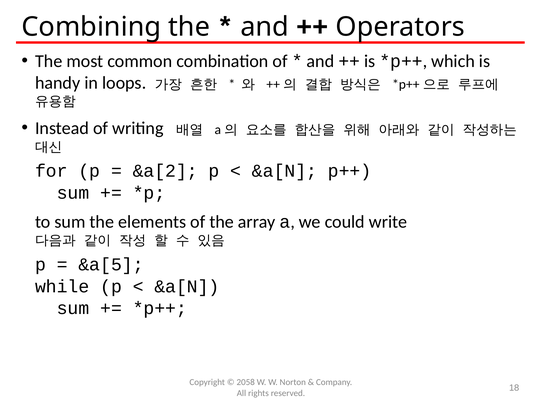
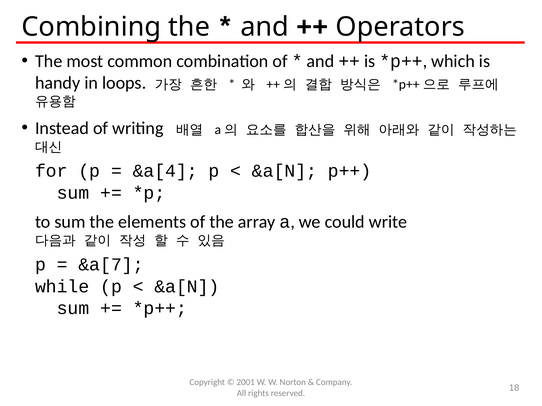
&a[2: &a[2 -> &a[4 (165, 171)
&a[5: &a[5 -> &a[7 (111, 265)
2058: 2058 -> 2001 (246, 383)
